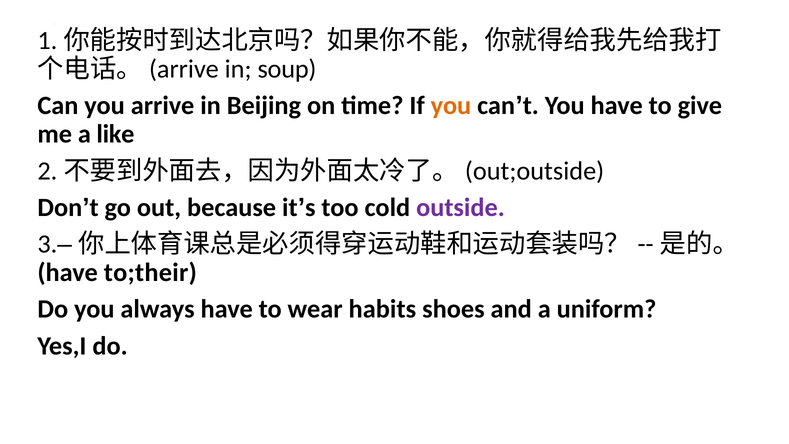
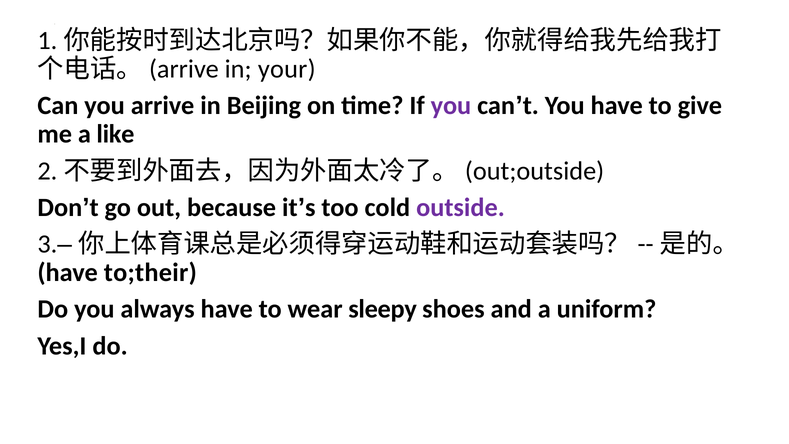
soup: soup -> your (287, 69)
you colour: orange -> purple (451, 106)
habits: habits -> sleepy (383, 309)
